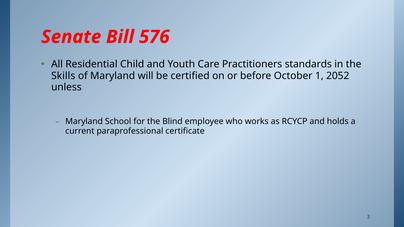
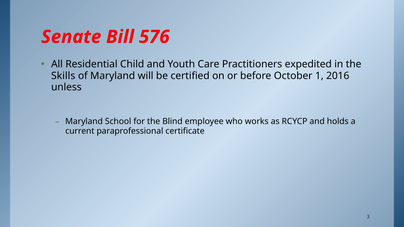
standards: standards -> expedited (308, 64)
2052: 2052 -> 2016 (338, 76)
